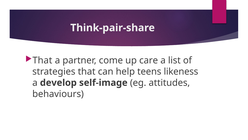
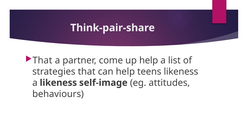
up care: care -> help (149, 60)
a develop: develop -> likeness (58, 82)
